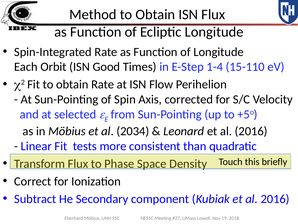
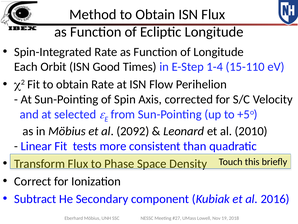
2034: 2034 -> 2092 (133, 131)
Leonard et al 2016: 2016 -> 2010 (251, 131)
